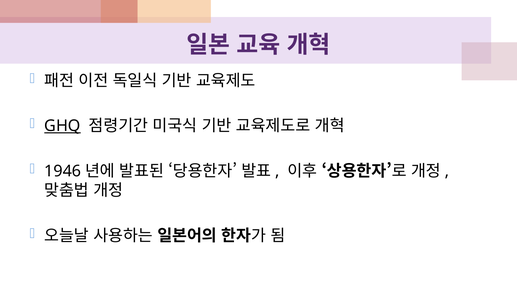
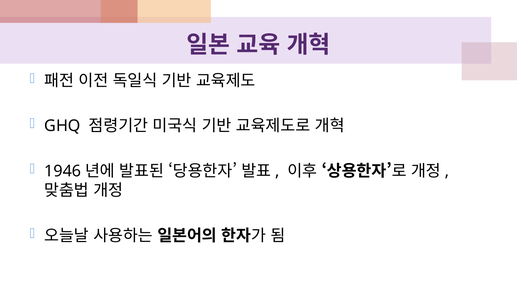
GHQ underline: present -> none (62, 126)
